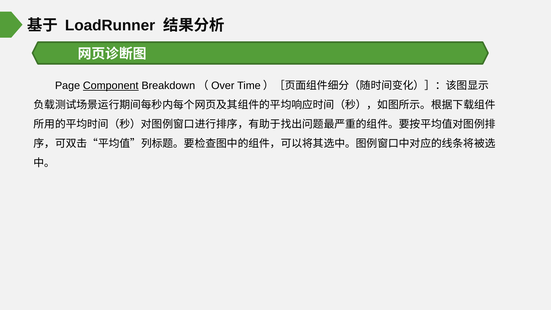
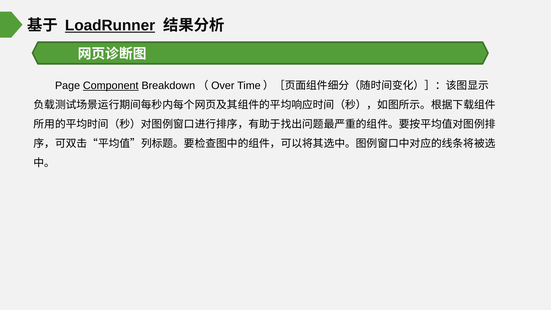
LoadRunner underline: none -> present (110, 26)
